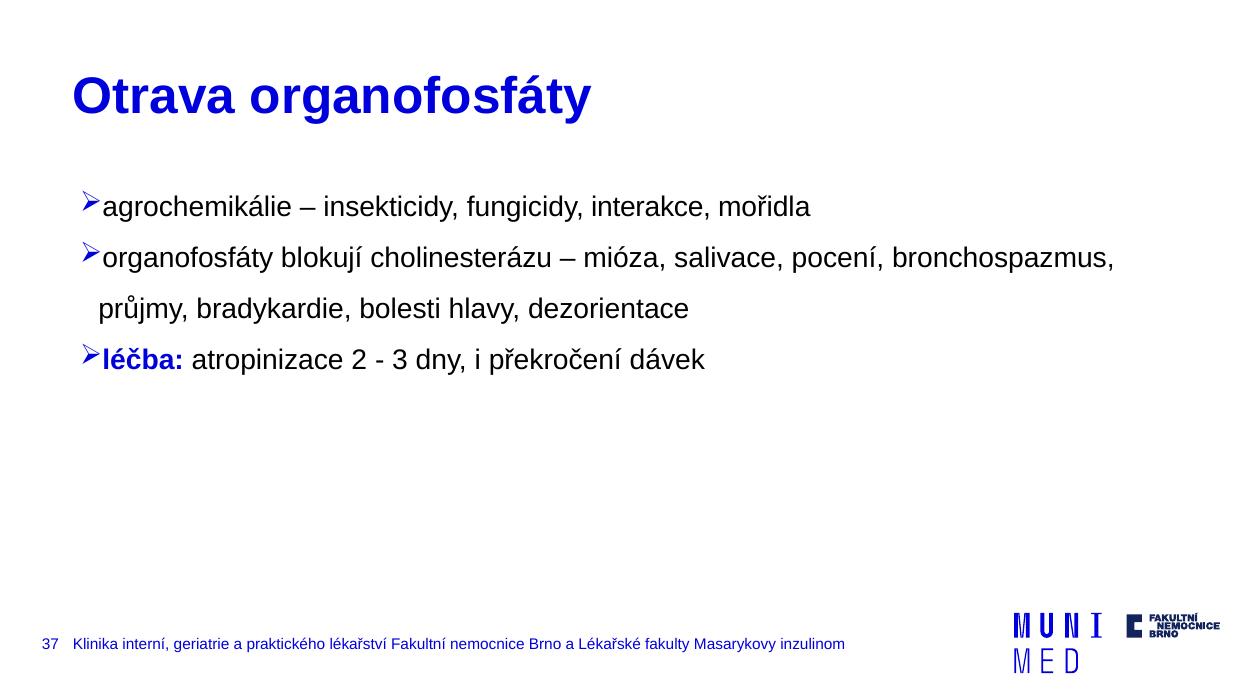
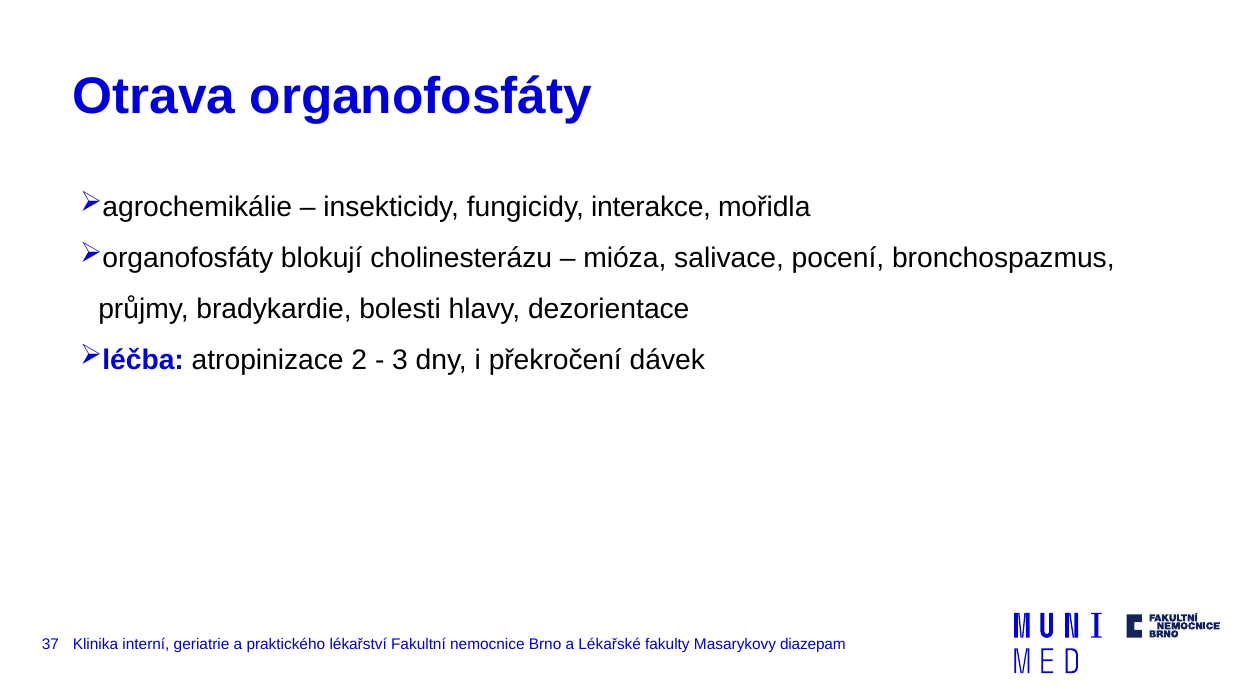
inzulinom: inzulinom -> diazepam (813, 644)
